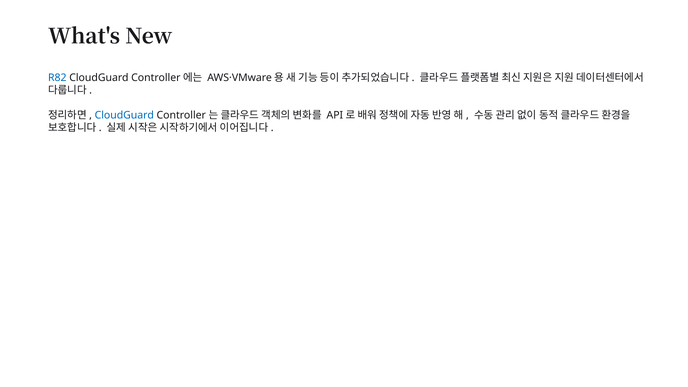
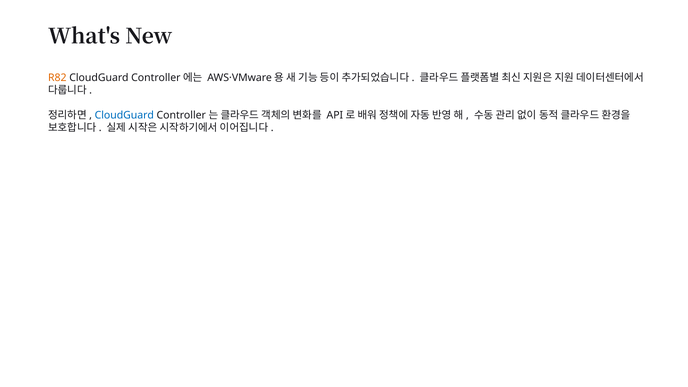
R82 colour: blue -> orange (57, 78)
